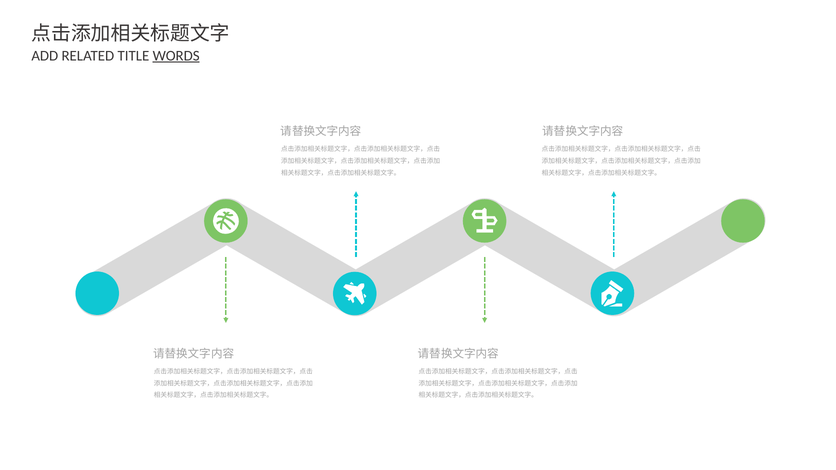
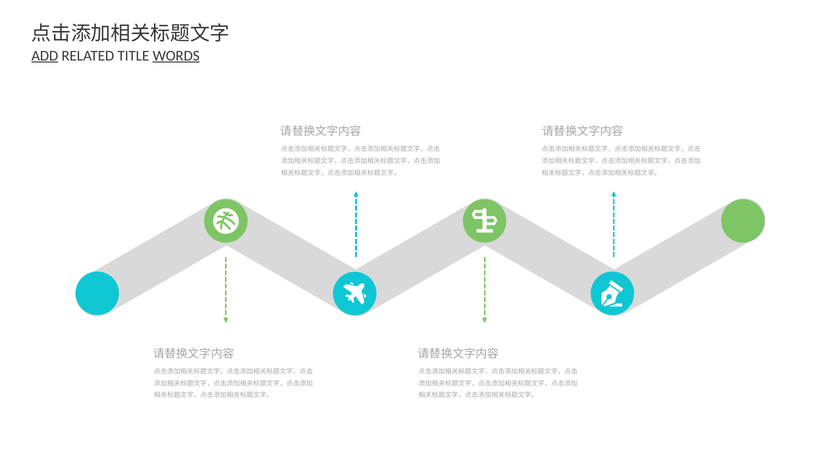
ADD underline: none -> present (45, 56)
